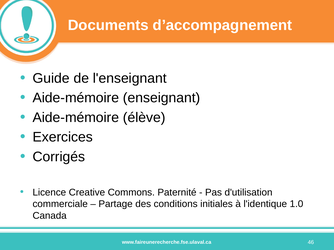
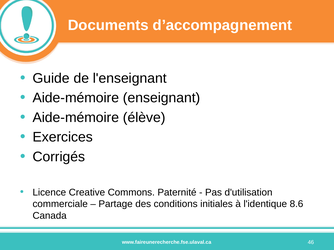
1.0: 1.0 -> 8.6 (297, 204)
